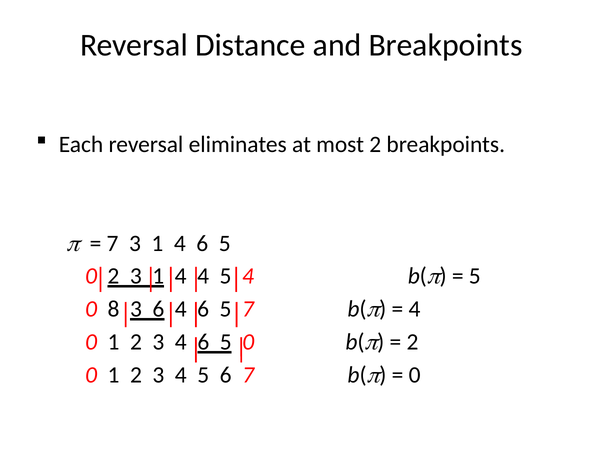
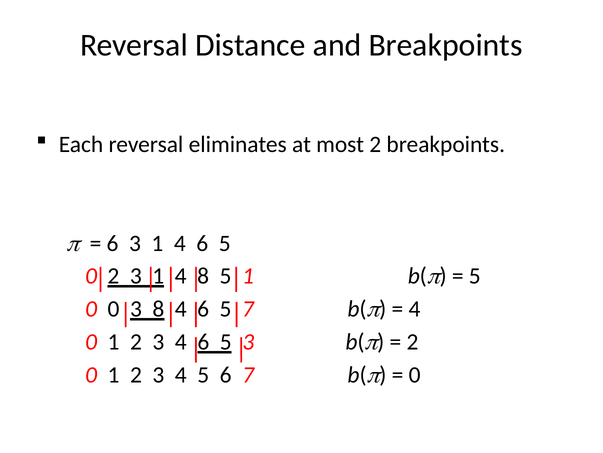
7: 7 -> 6 (113, 243)
4 4: 4 -> 8 (203, 276)
5 4: 4 -> 1 (248, 276)
0 8: 8 -> 0 (114, 309)
3 6: 6 -> 8 (158, 309)
0: 0 -> 3 (248, 342)
